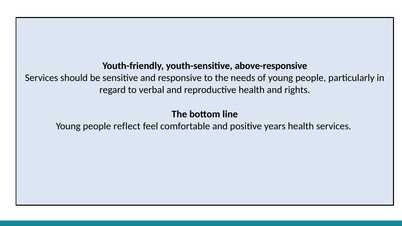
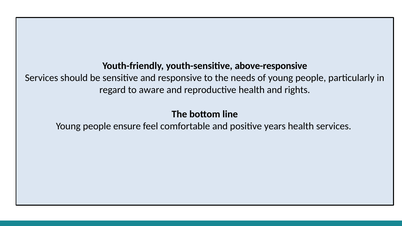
verbal: verbal -> aware (152, 90)
reflect: reflect -> ensure (127, 126)
